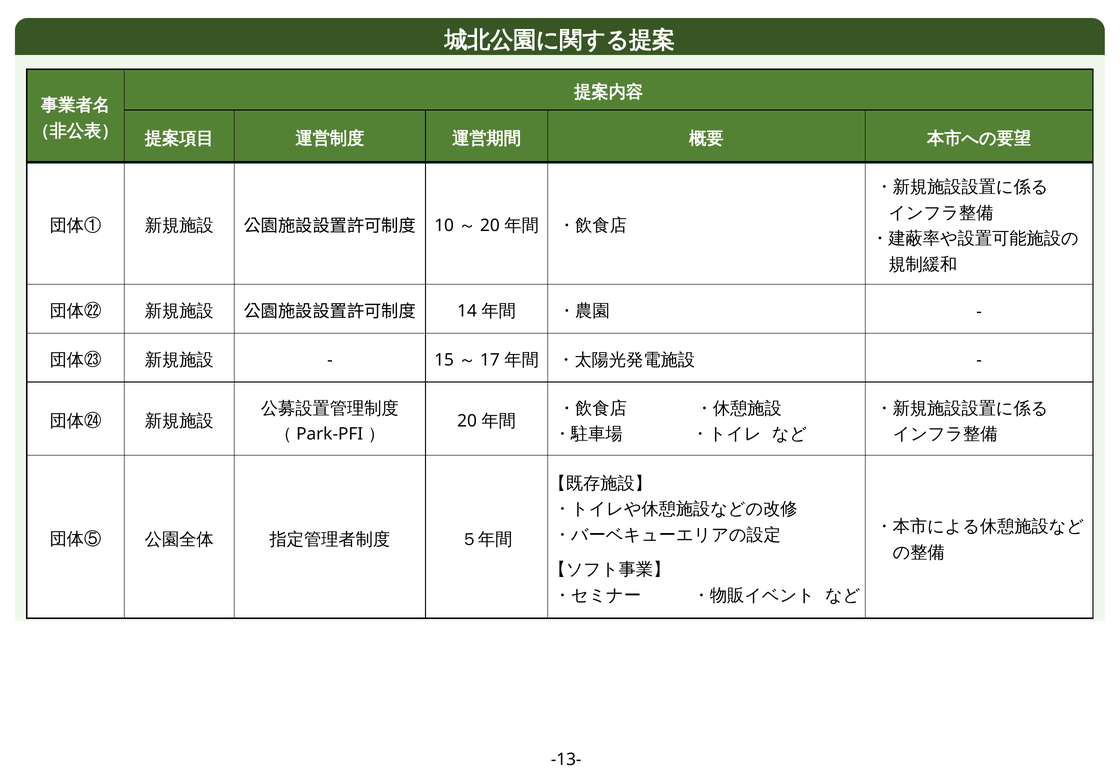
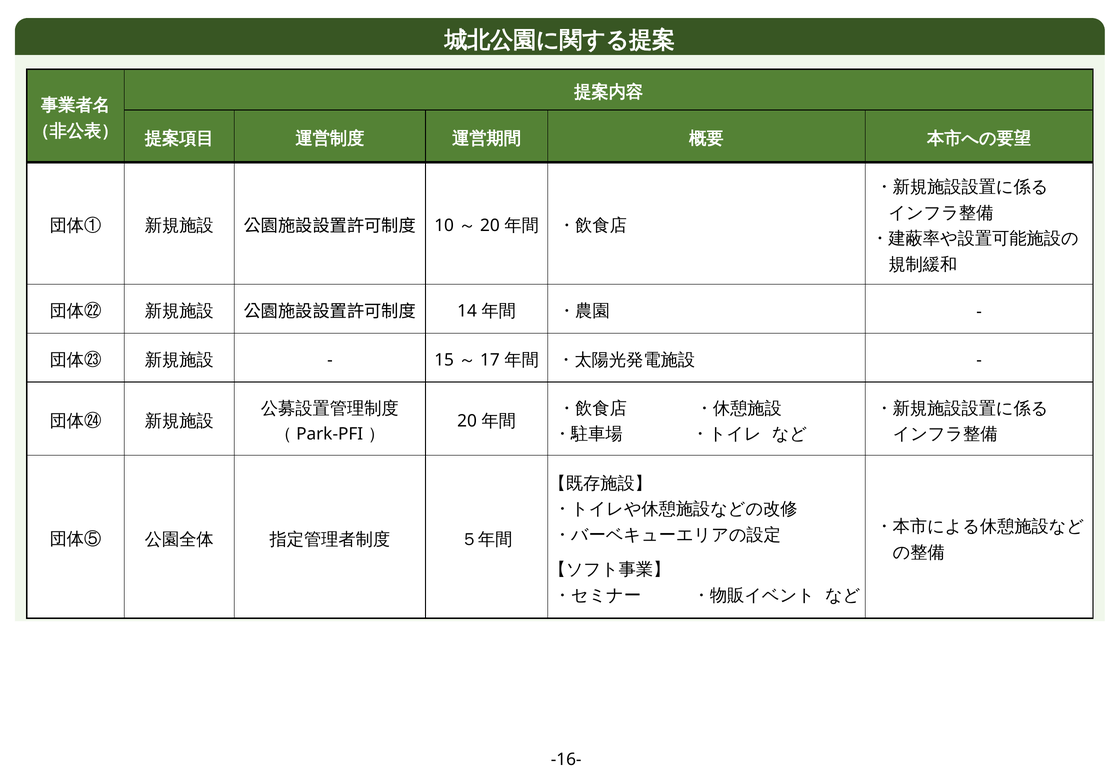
-13-: -13- -> -16- (566, 759)
